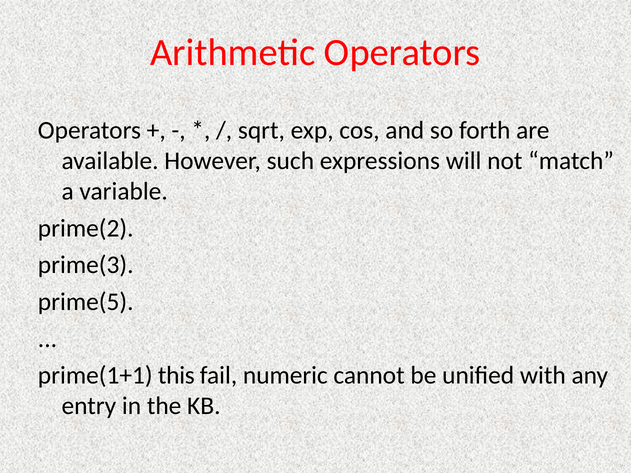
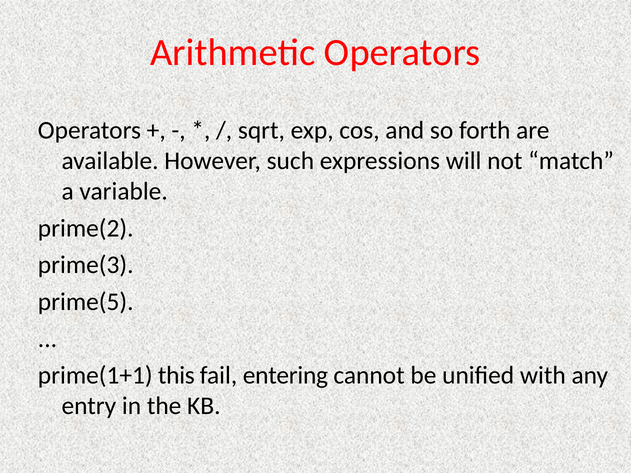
numeric: numeric -> entering (285, 376)
